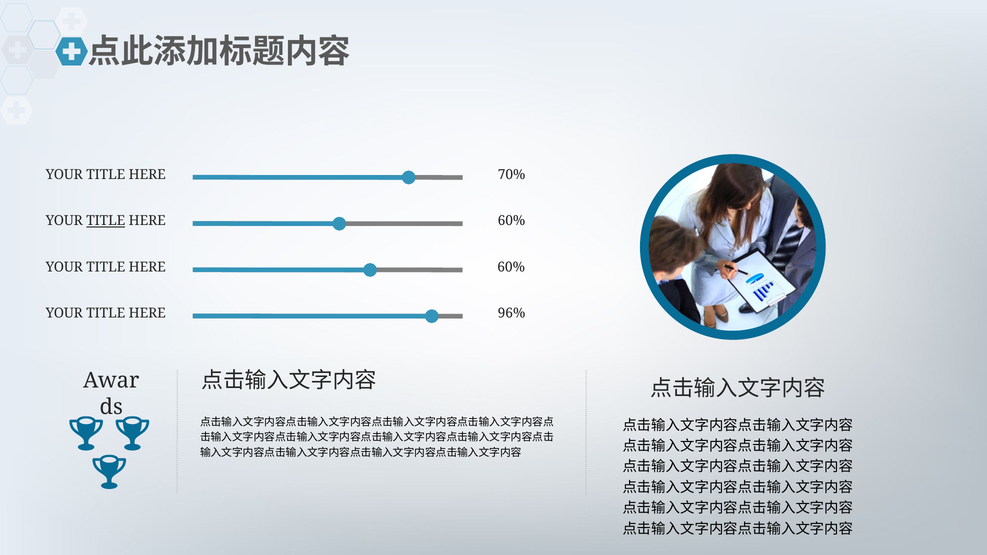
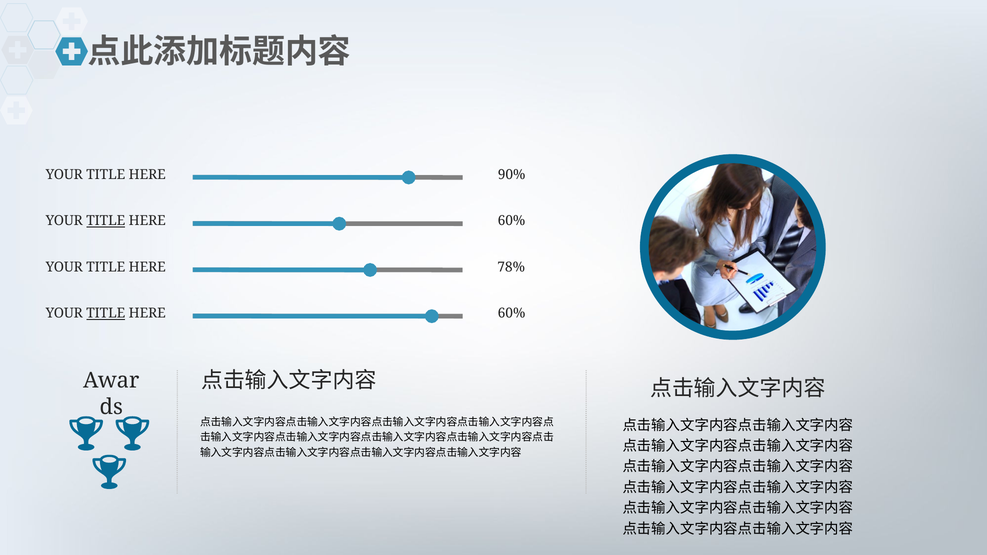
70%: 70% -> 90% (512, 175)
60%: 60% -> 78% (511, 267)
TITLE underline: none -> present (106, 314)
96%: 96% -> 60% (512, 314)
